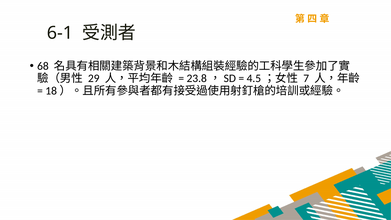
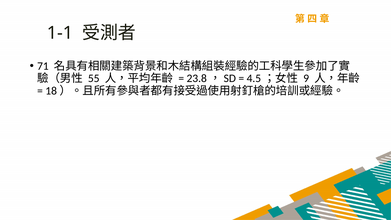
6-1: 6-1 -> 1-1 (60, 33)
68: 68 -> 71 (43, 66)
29: 29 -> 55 (94, 78)
7: 7 -> 9 (306, 78)
